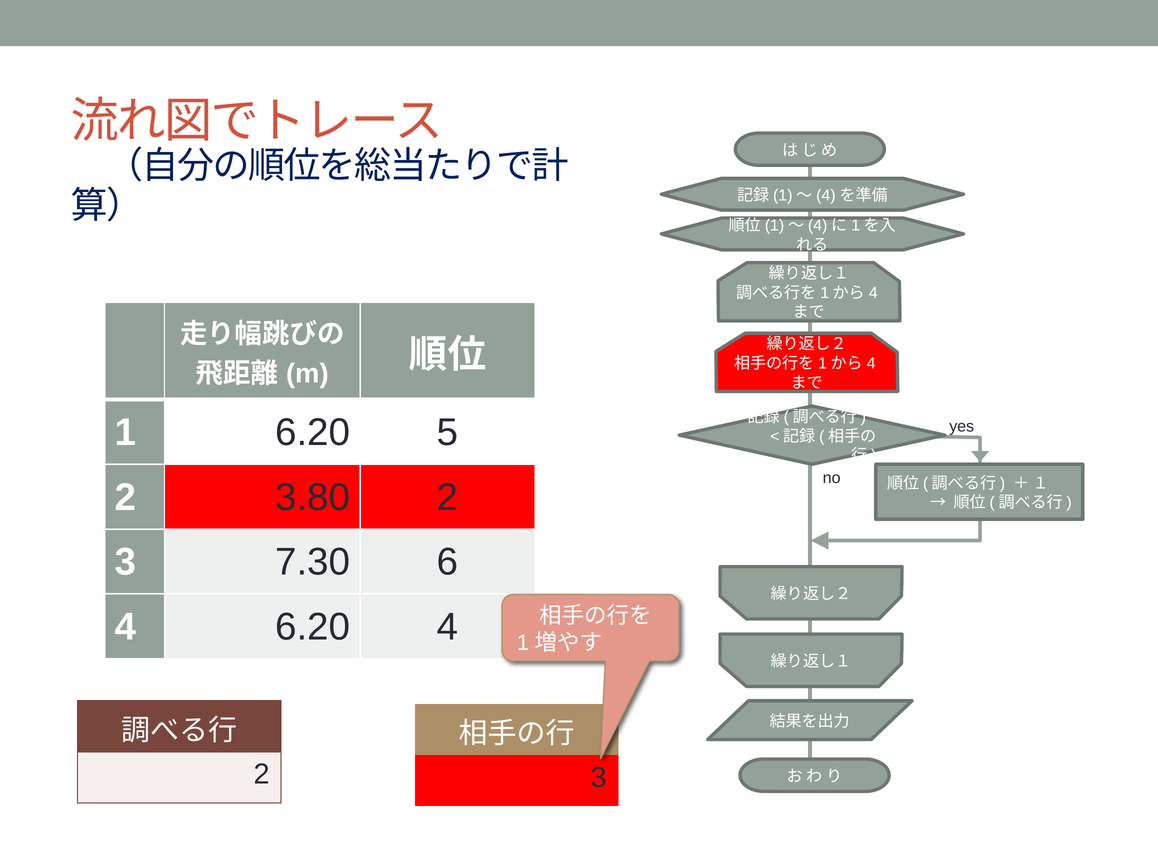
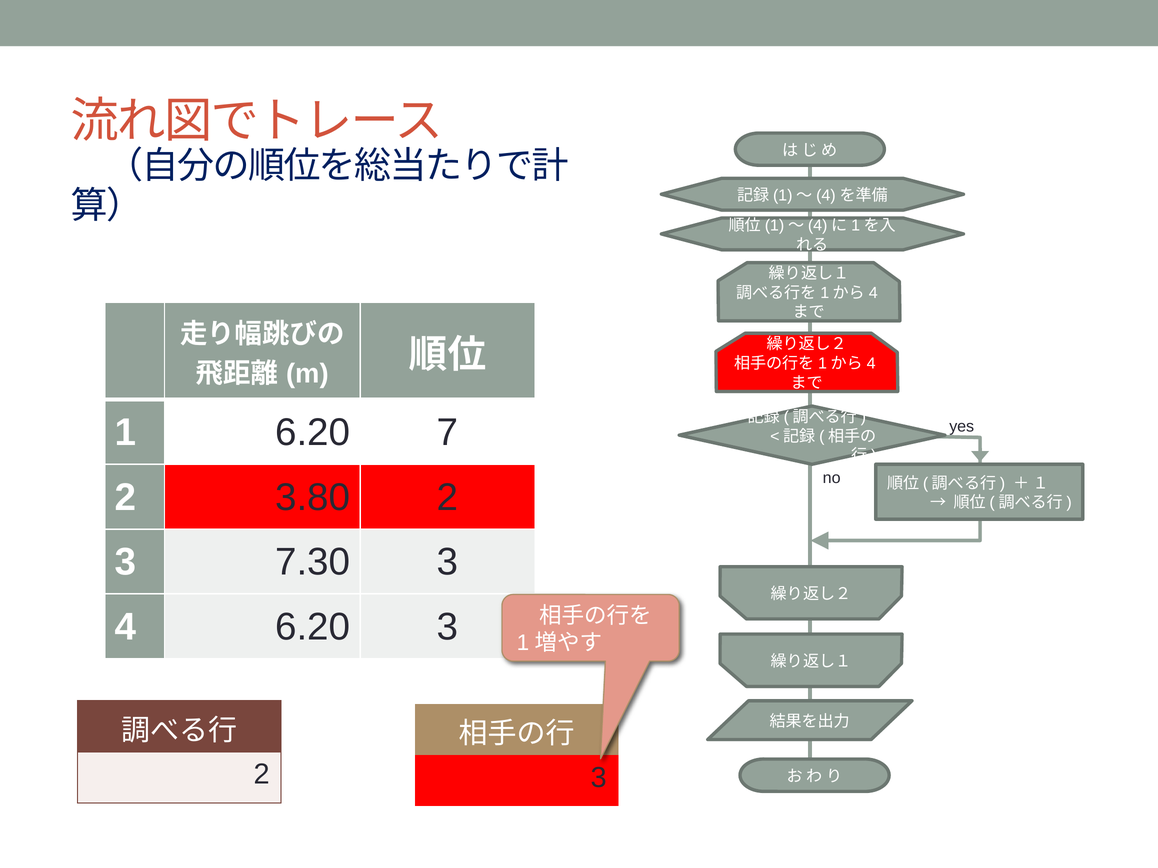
5: 5 -> 7 (448, 433)
7.30 6: 6 -> 3 (448, 562)
6.20 4: 4 -> 3 (448, 627)
